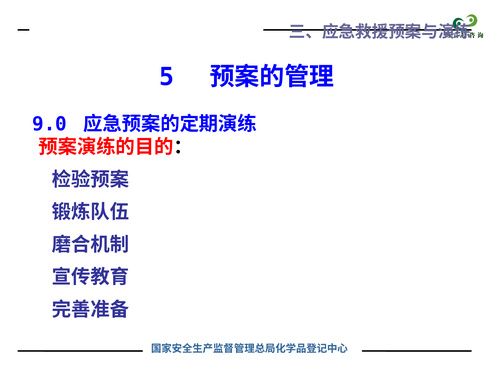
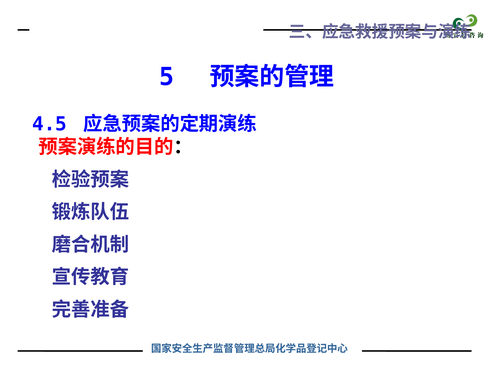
9.0: 9.0 -> 4.5 (49, 124)
